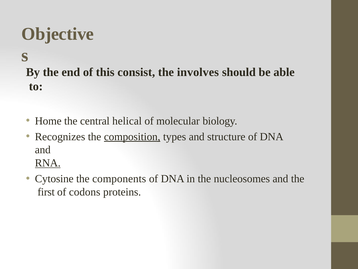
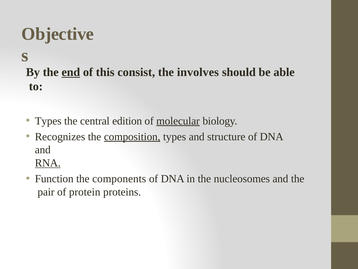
end underline: none -> present (71, 72)
Home: Home -> Types (48, 121)
helical: helical -> edition (127, 121)
molecular underline: none -> present (178, 121)
Cytosine: Cytosine -> Function (54, 178)
first: first -> pair (46, 192)
codons: codons -> protein (85, 192)
